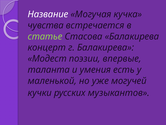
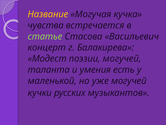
Название colour: white -> yellow (48, 14)
Стасова Балакирева: Балакирева -> Васильевич (132, 36)
поэзии впервые: впервые -> могучей (122, 58)
